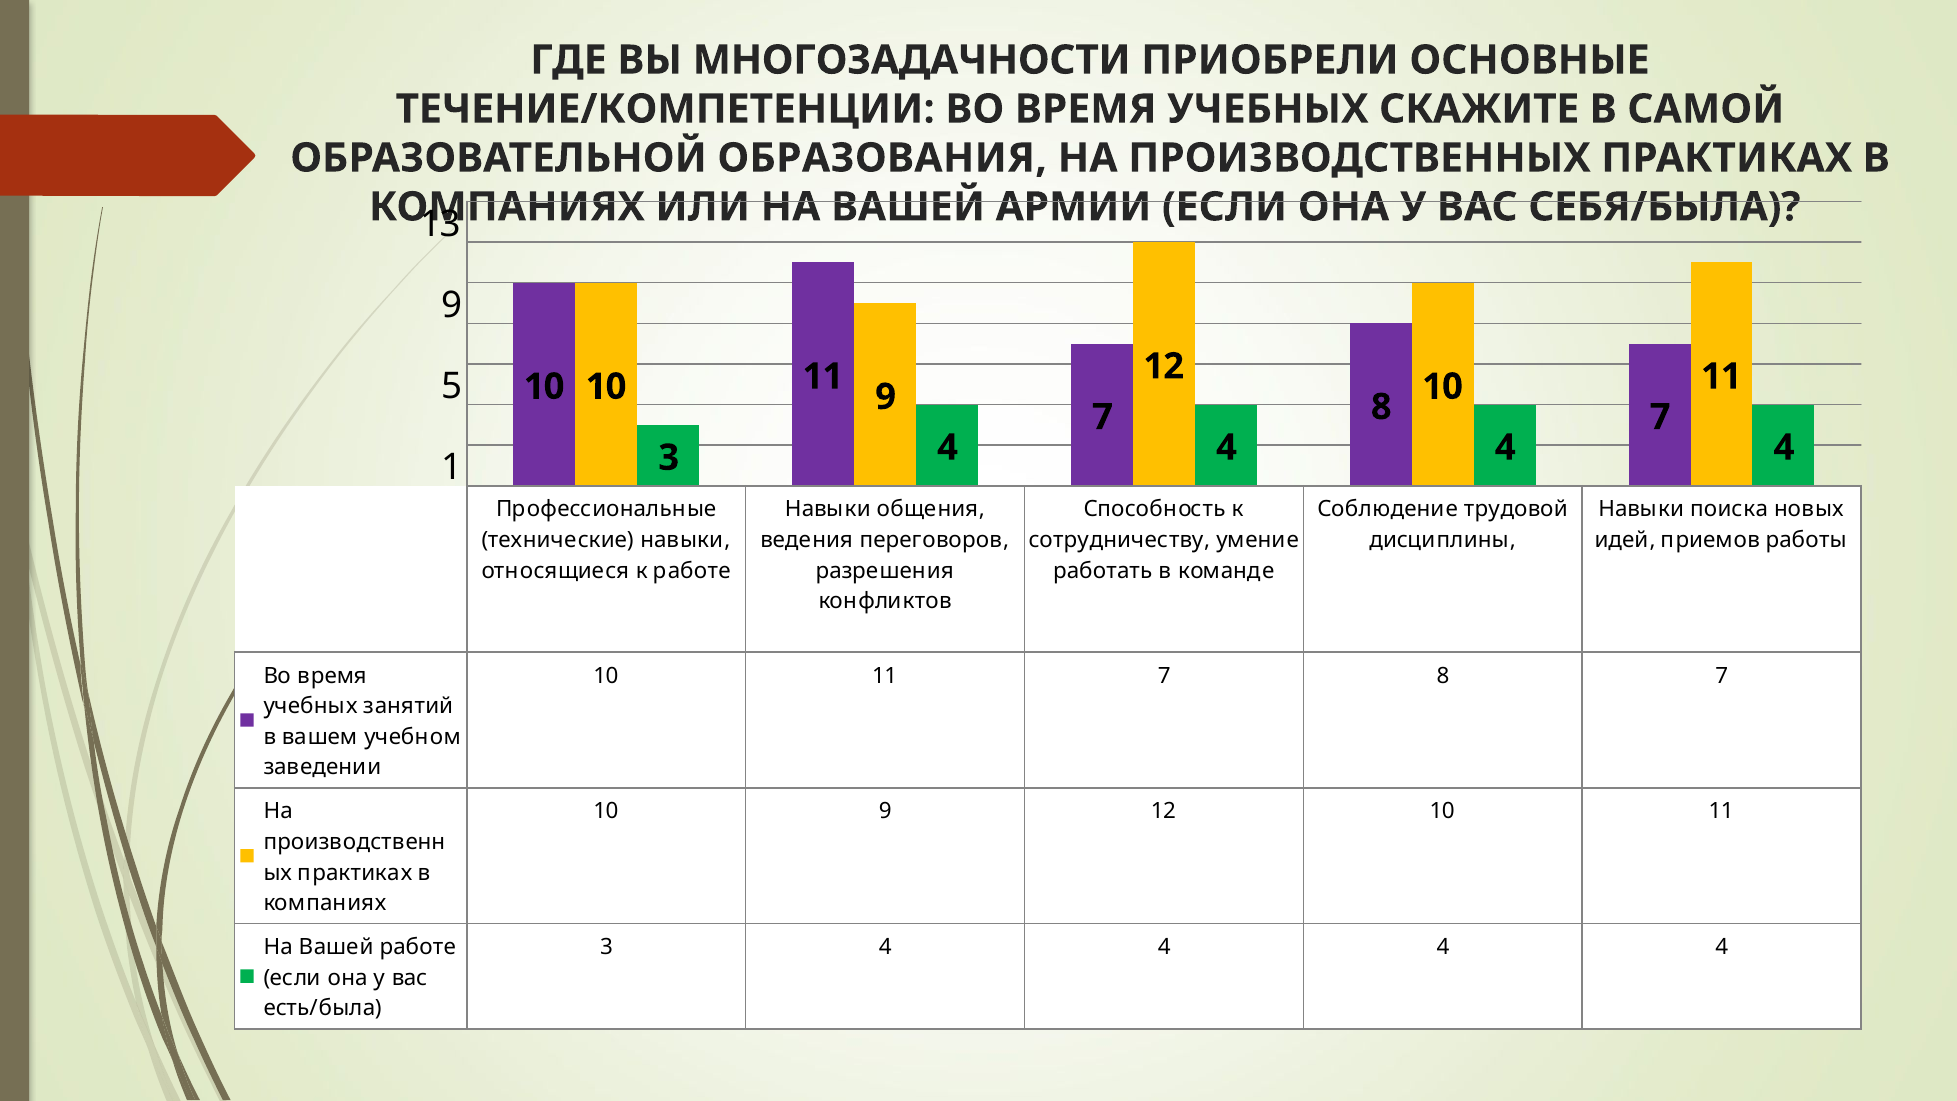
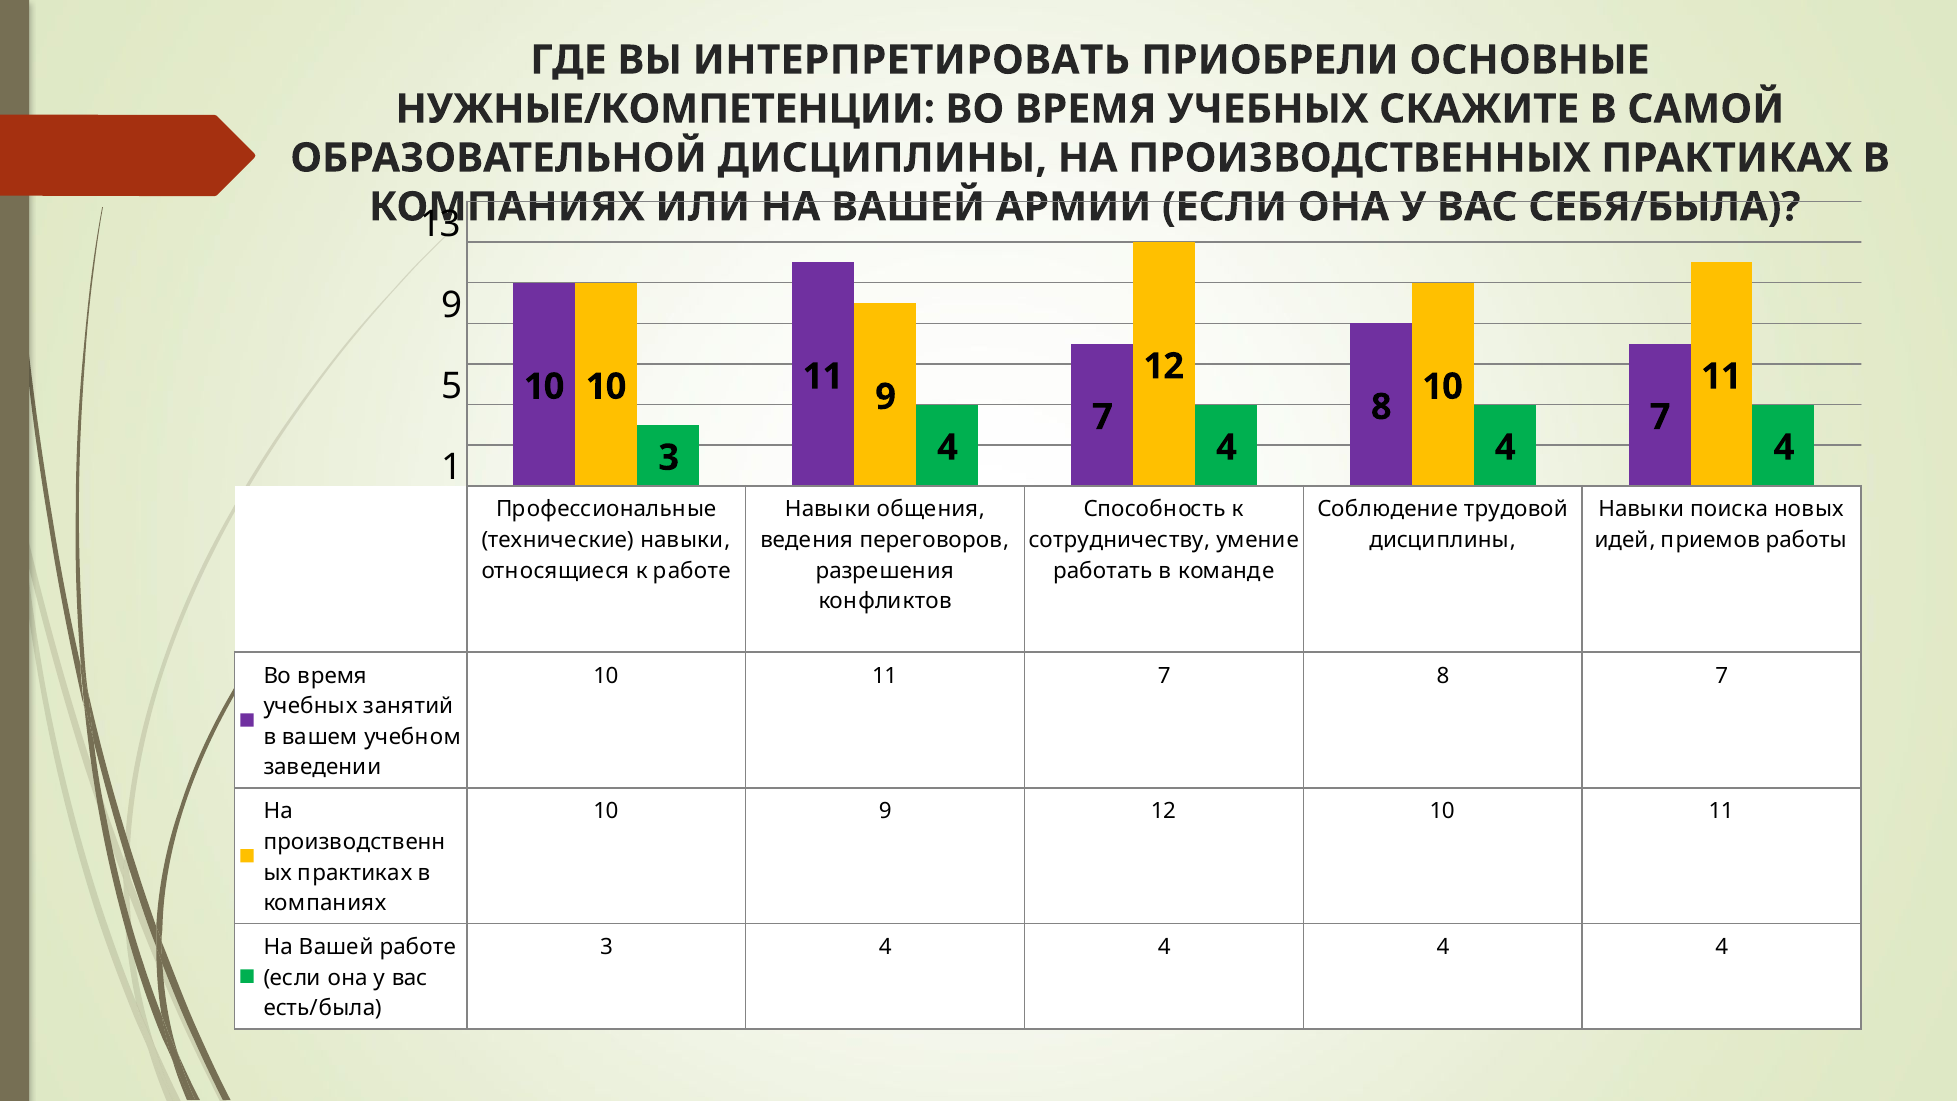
МНОГОЗАДАЧНОСТИ: МНОГОЗАДАЧНОСТИ -> ИНТЕРПРЕТИРОВАТЬ (911, 60)
ТЕЧЕНИЕ/КОМПЕТЕНЦИИ: ТЕЧЕНИЕ/КОМПЕТЕНЦИИ -> НУЖНЫЕ/КОМПЕТЕНЦИИ (665, 109)
ОБРАЗОВАТЕЛЬНОЙ ОБРАЗОВАНИЯ: ОБРАЗОВАНИЯ -> ДИСЦИПЛИНЫ (882, 158)
